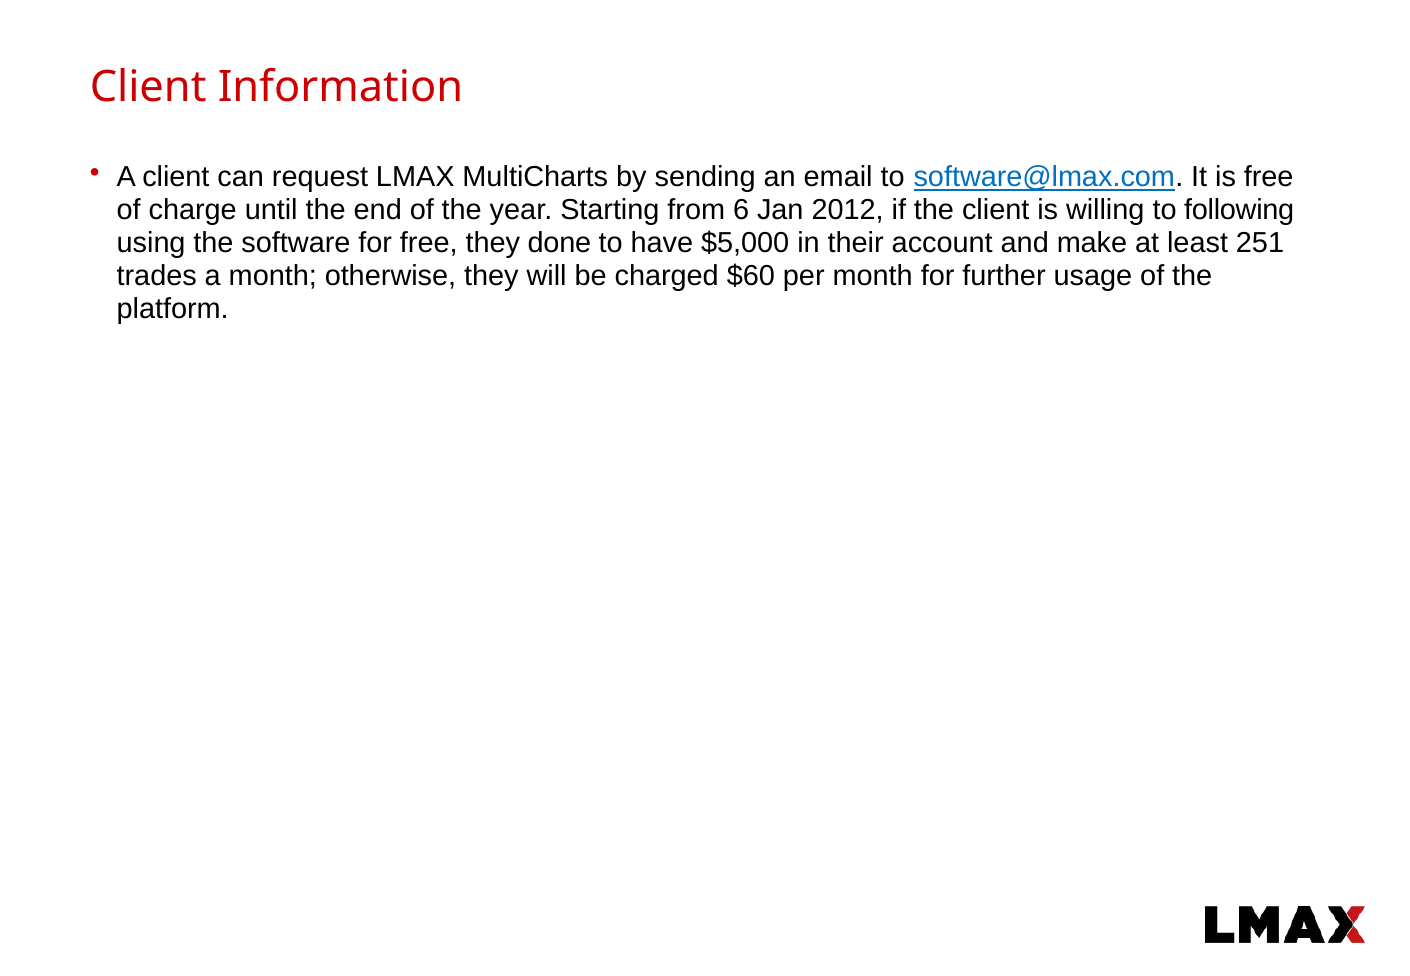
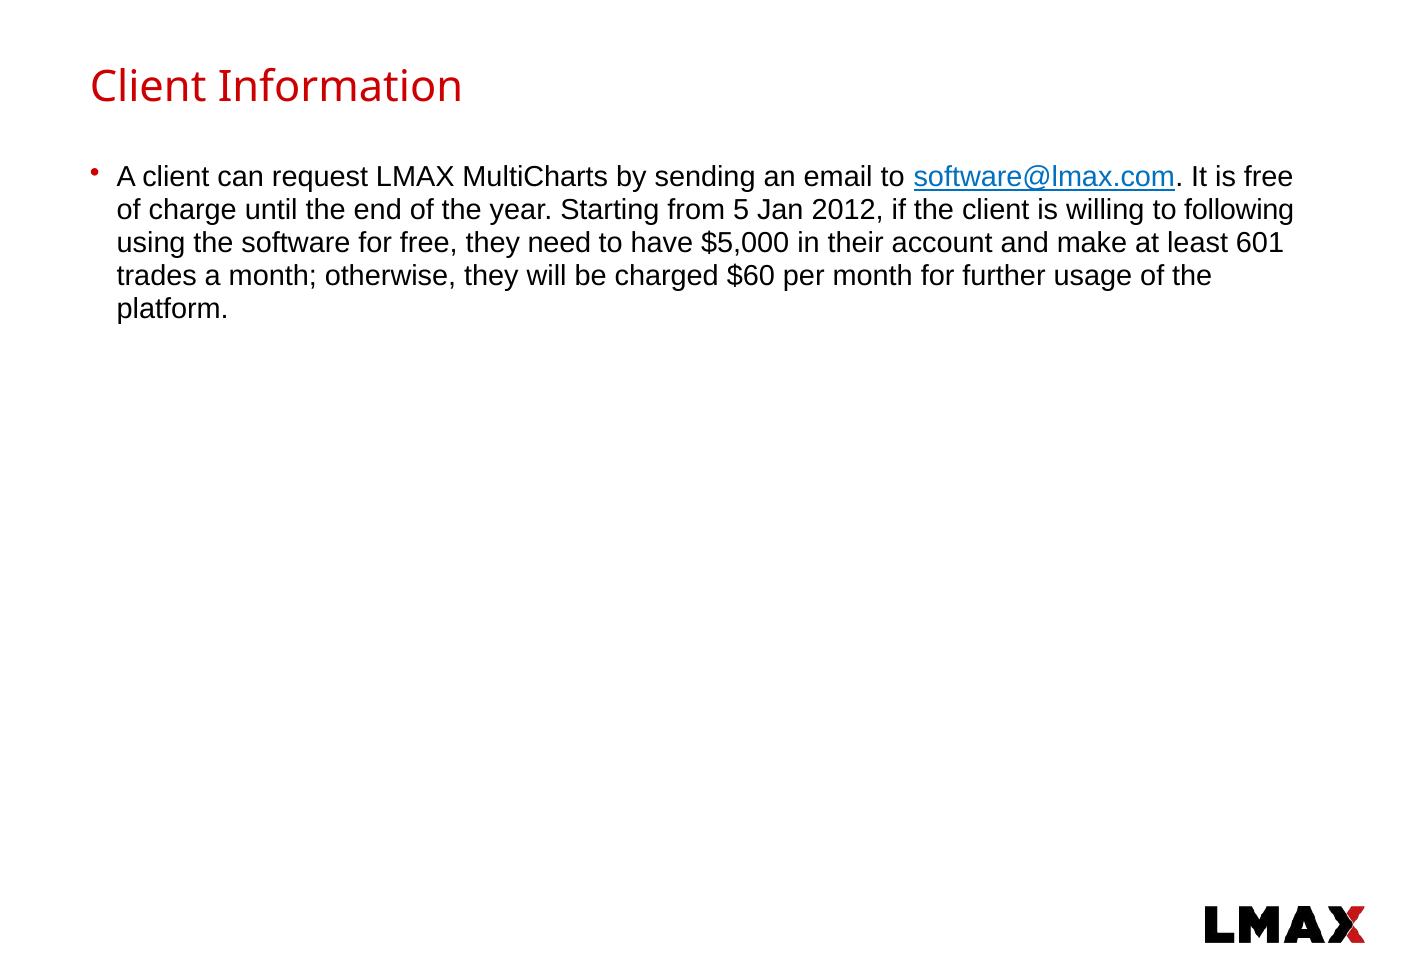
6: 6 -> 5 (741, 210)
done: done -> need (559, 243)
251: 251 -> 601 (1260, 243)
